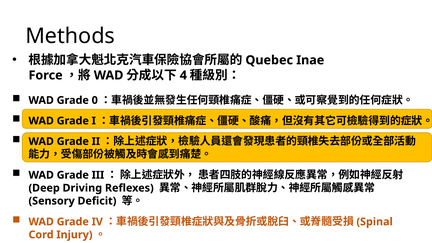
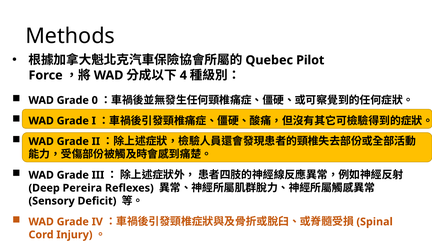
Inae: Inae -> Pilot (310, 60)
Driving: Driving -> Pereira (82, 188)
